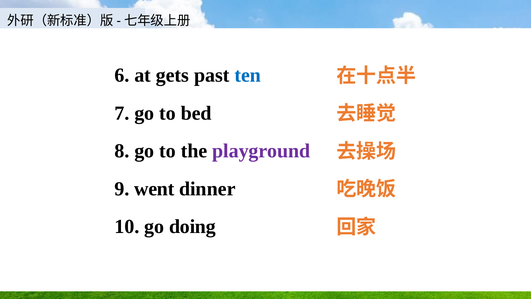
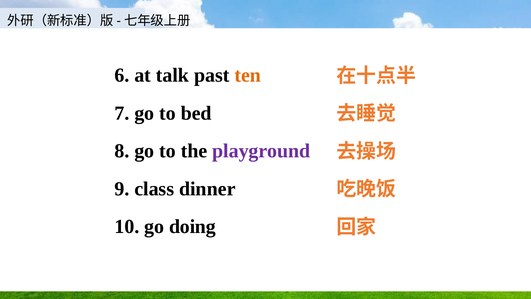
gets: gets -> talk (172, 75)
ten colour: blue -> orange (248, 75)
went: went -> class (154, 189)
